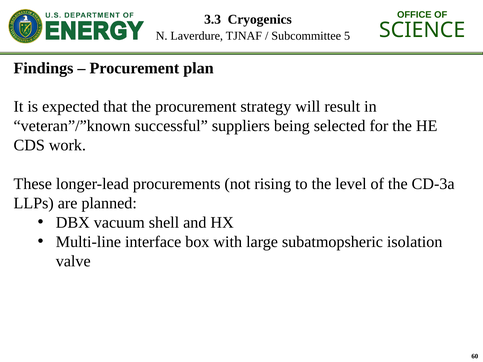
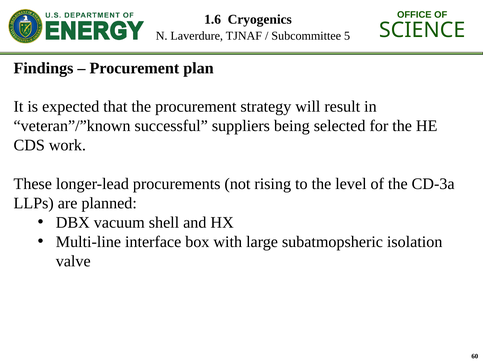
3.3: 3.3 -> 1.6 (213, 19)
